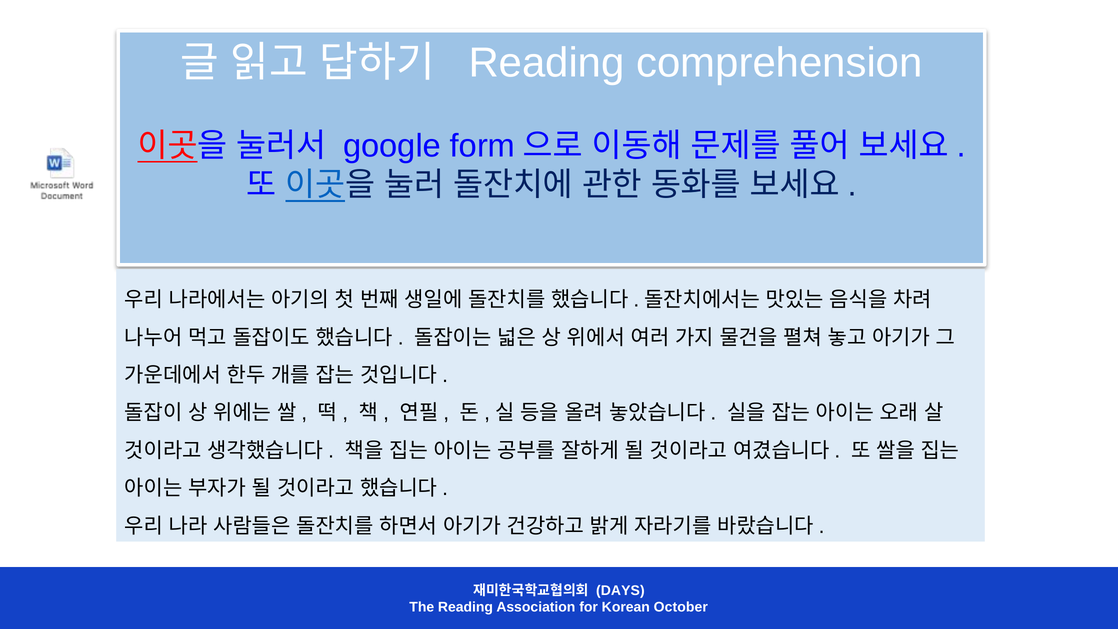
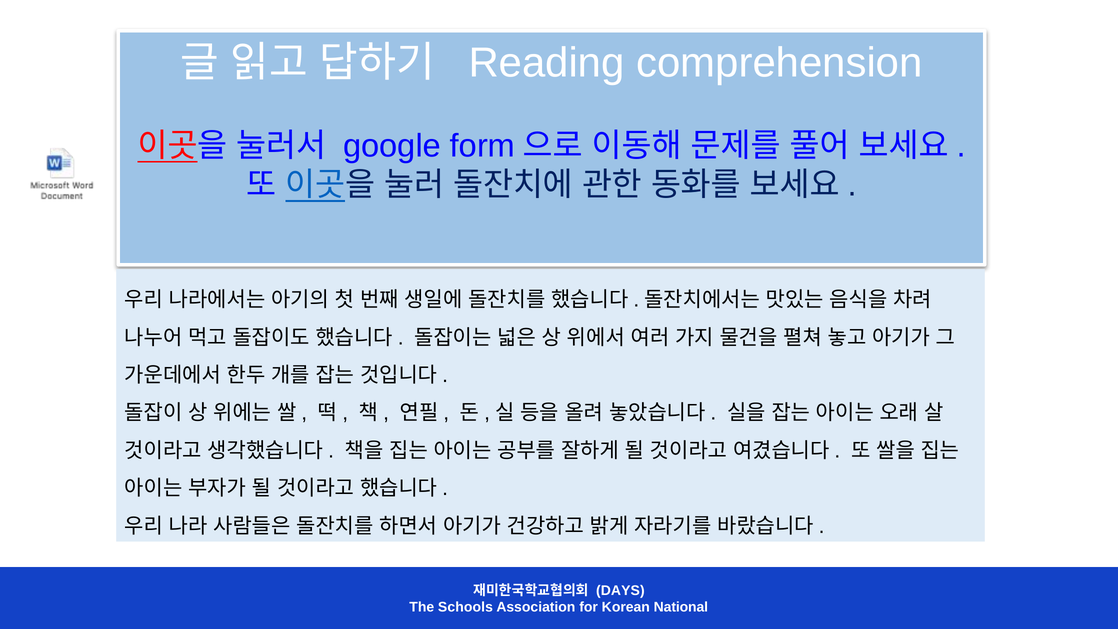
The Reading: Reading -> Schools (465, 607)
October: October -> National (681, 607)
